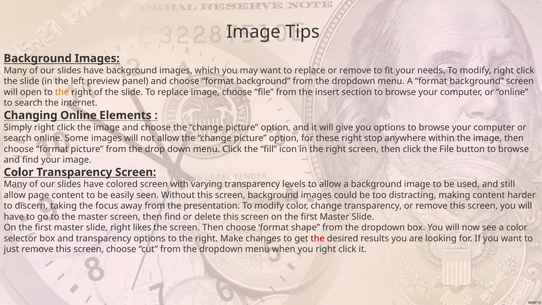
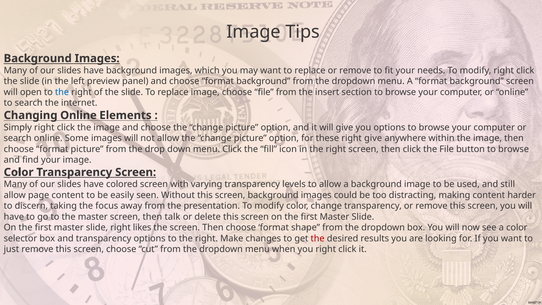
the colour: orange -> blue (62, 92)
right stop: stop -> give (373, 138)
then find: find -> talk (172, 217)
